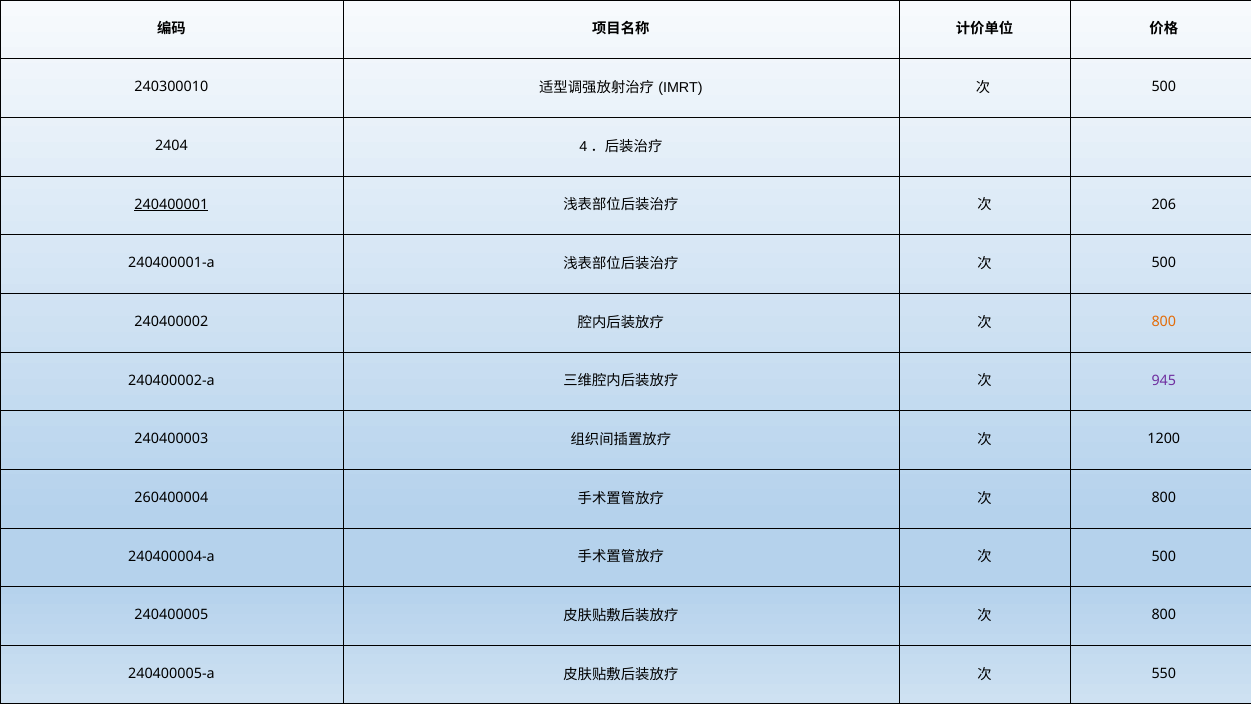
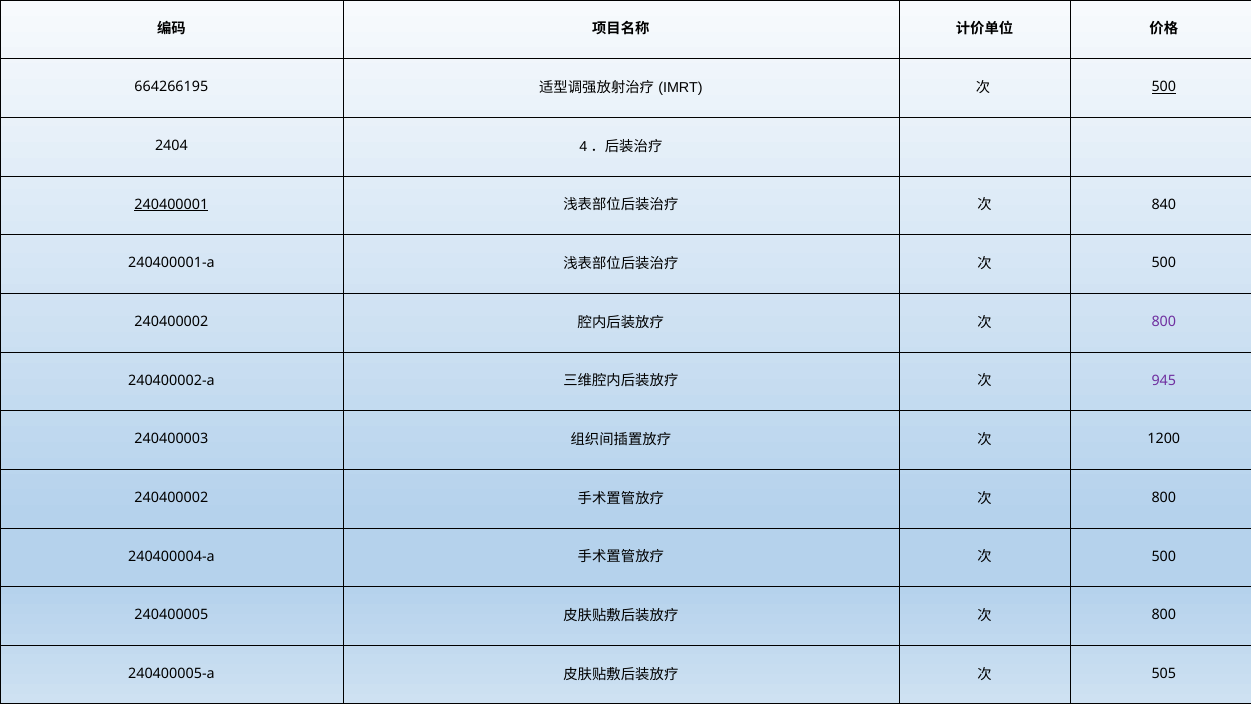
240300010: 240300010 -> 664266195 (171, 87)
500 underline: none -> present (1164, 87)
206: 206 -> 840 (1164, 204)
800 colour: orange -> purple (1164, 322)
260400004: 260400004 -> 240400002 (171, 497)
550: 550 -> 505 (1164, 673)
